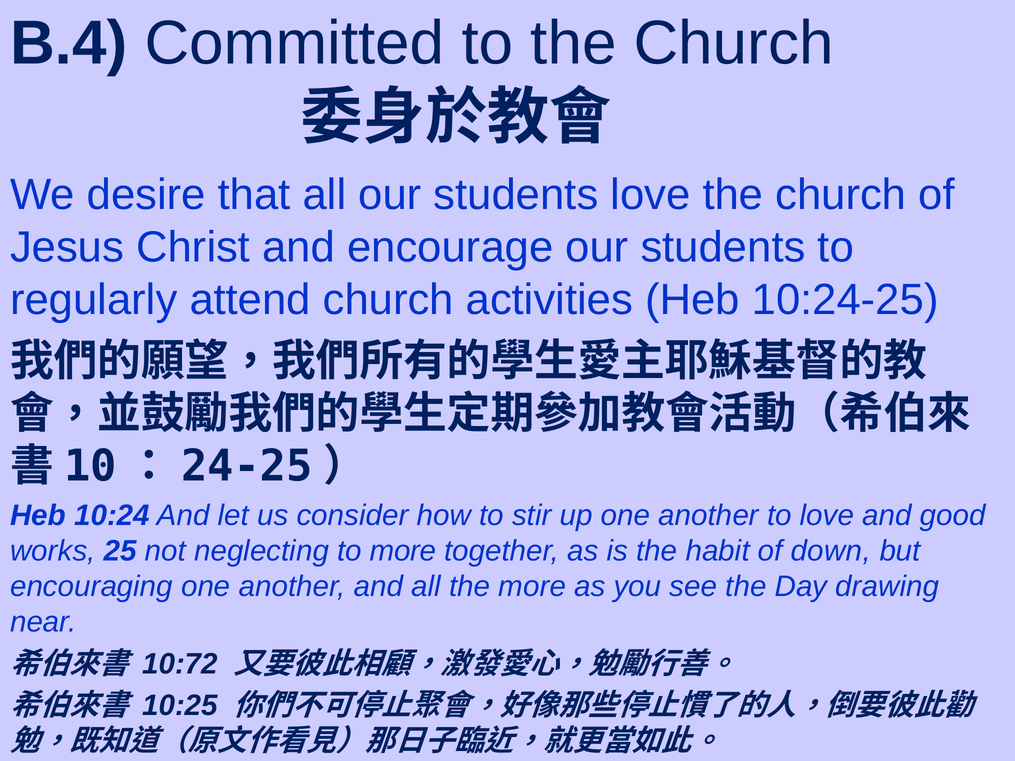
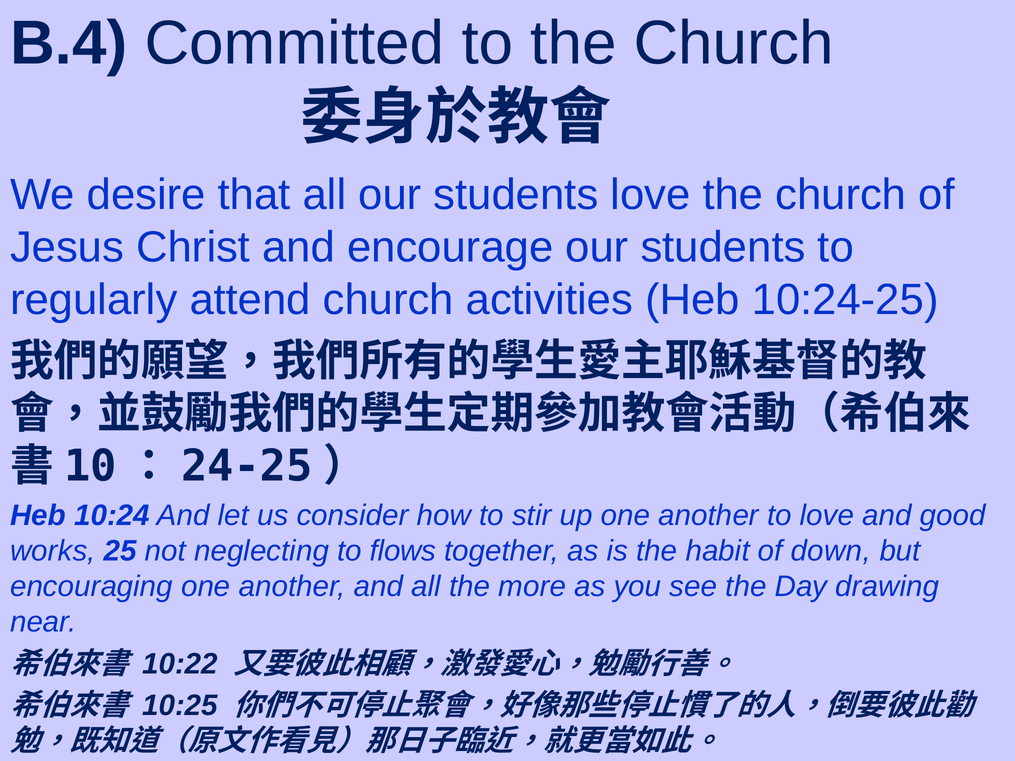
to more: more -> flows (403, 551)
10:72: 10:72 -> 10:22 (180, 664)
